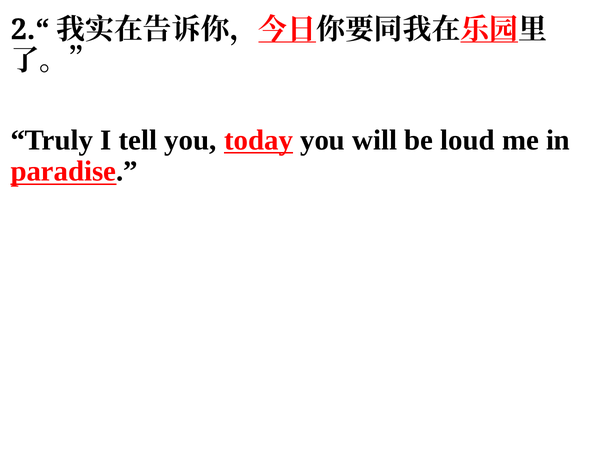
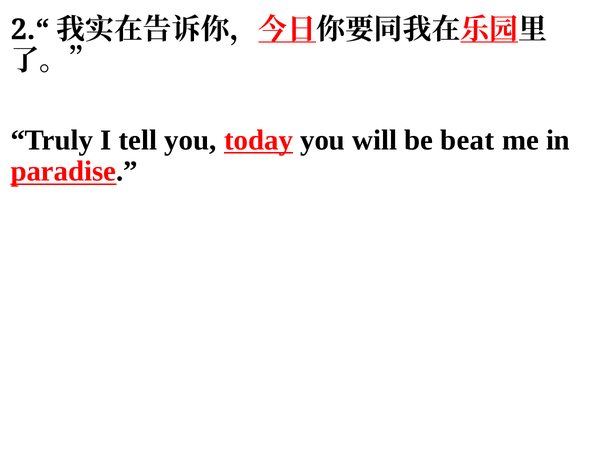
loud: loud -> beat (467, 140)
